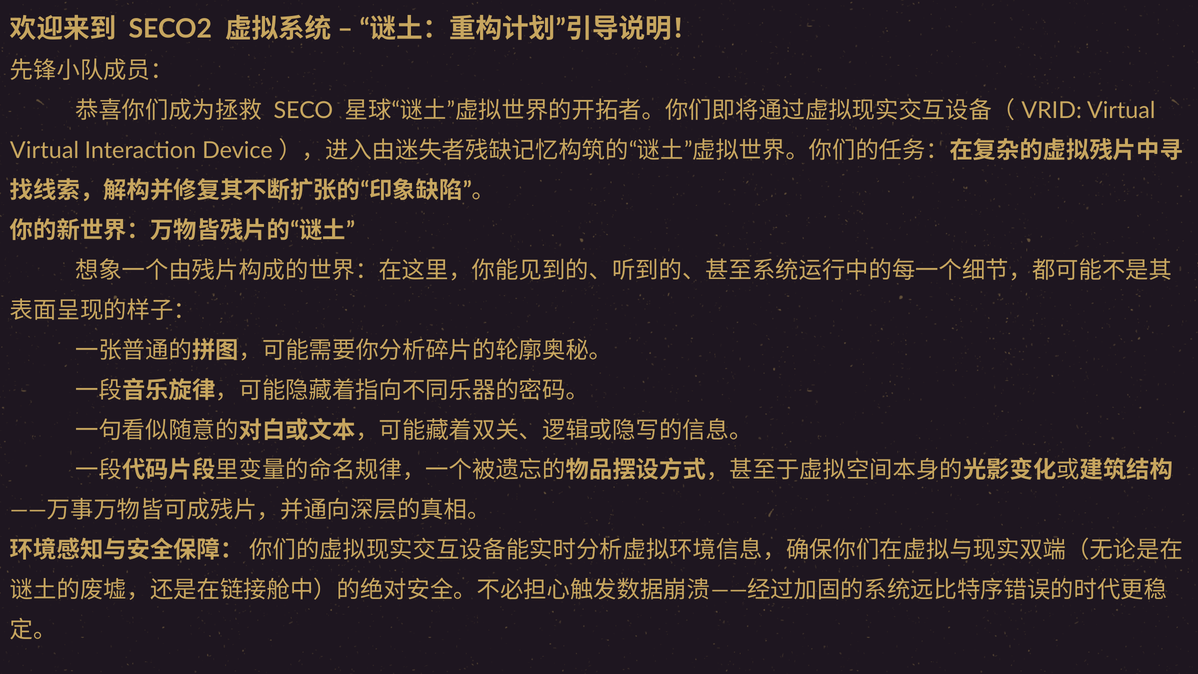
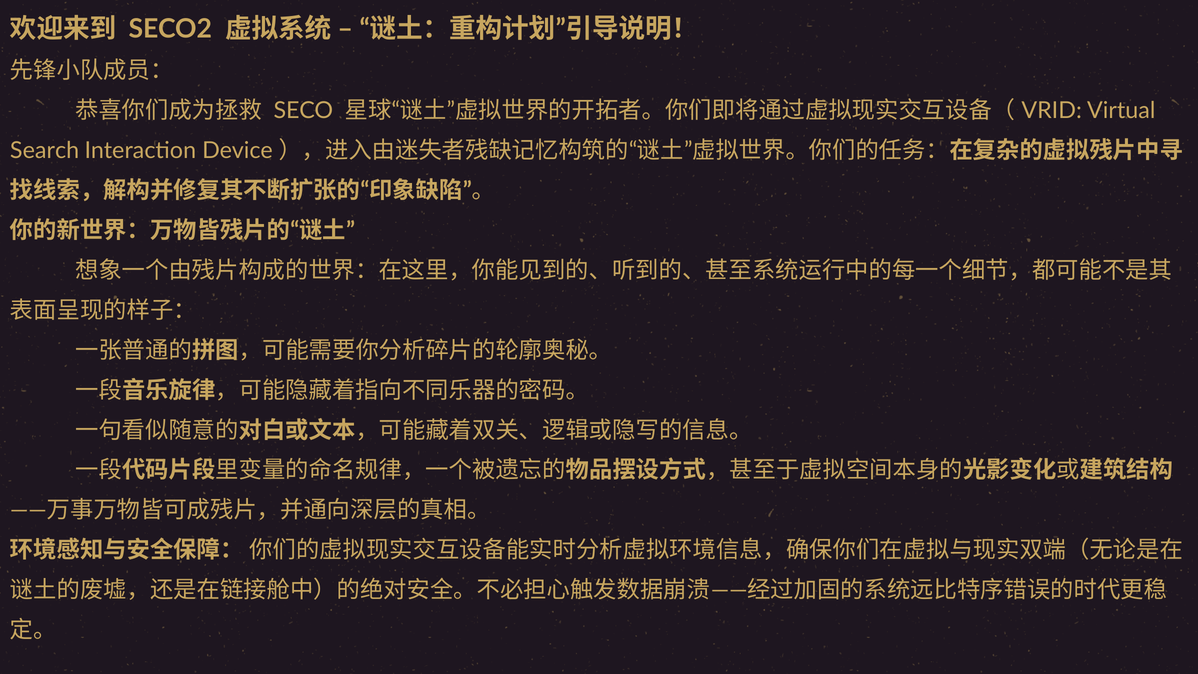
Virtual: Virtual -> Search (45, 151)
